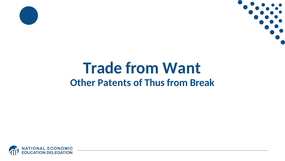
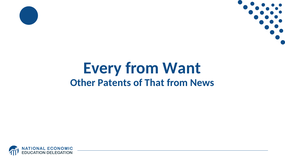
Trade: Trade -> Every (102, 68)
Thus: Thus -> That (154, 82)
Break: Break -> News (202, 82)
